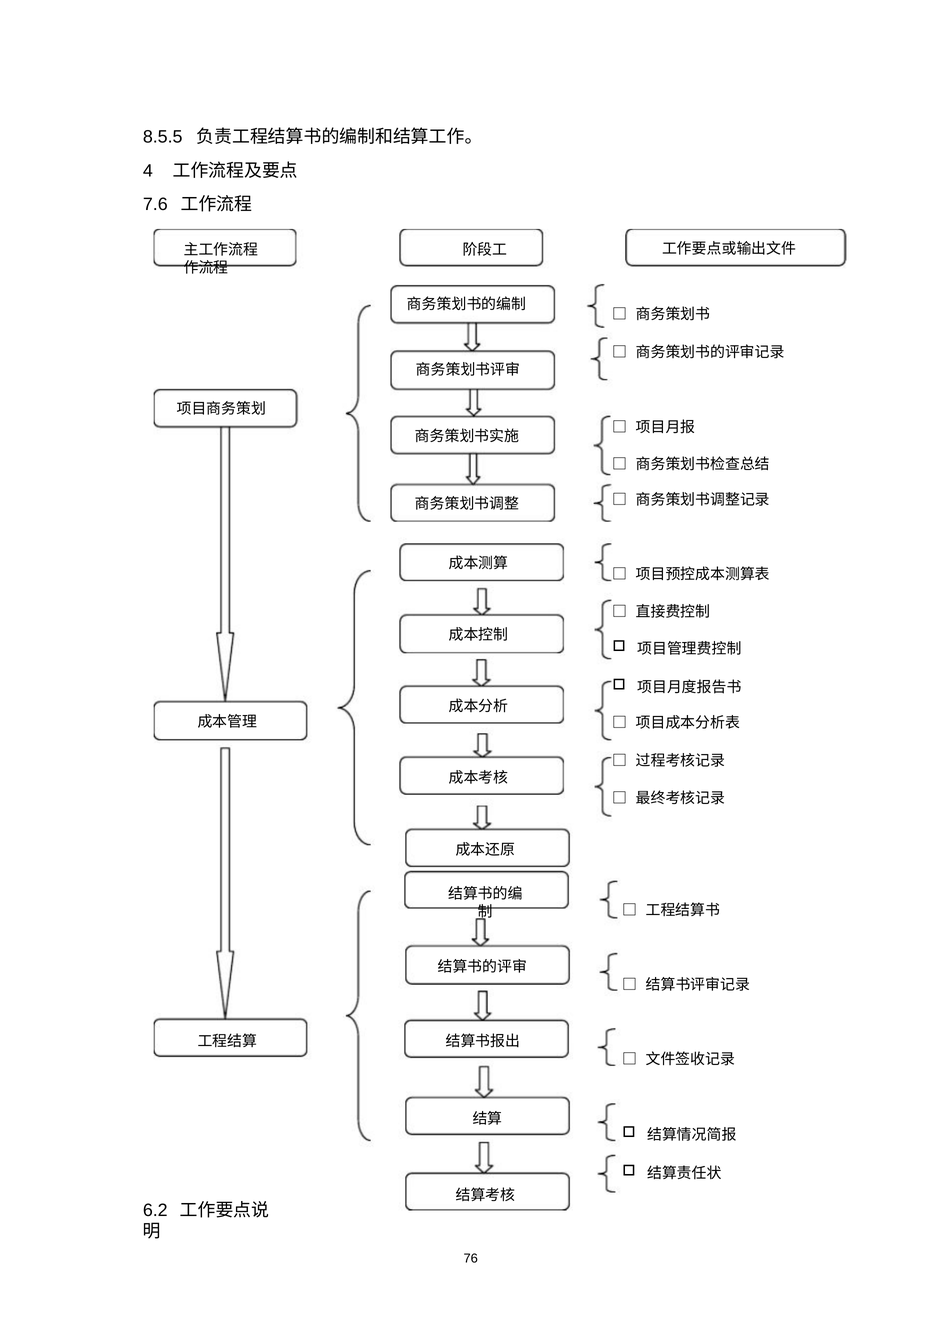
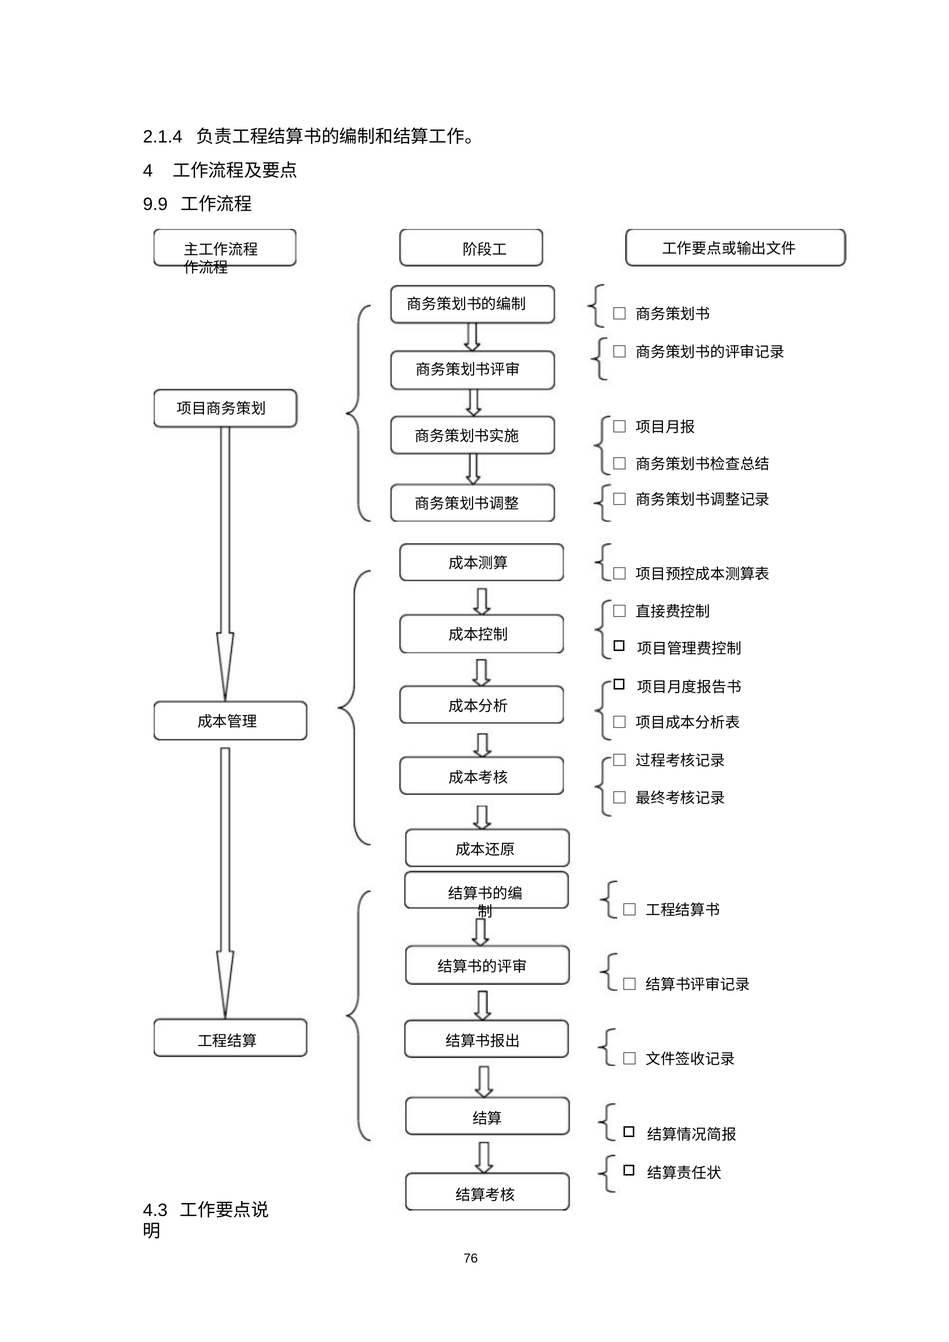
8.5.5: 8.5.5 -> 2.1.4 (163, 137)
7.6: 7.6 -> 9.9 (155, 204)
6.2: 6.2 -> 4.3 (155, 1211)
